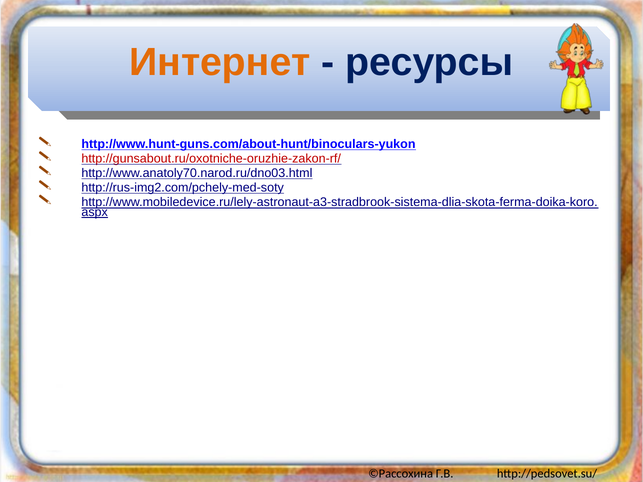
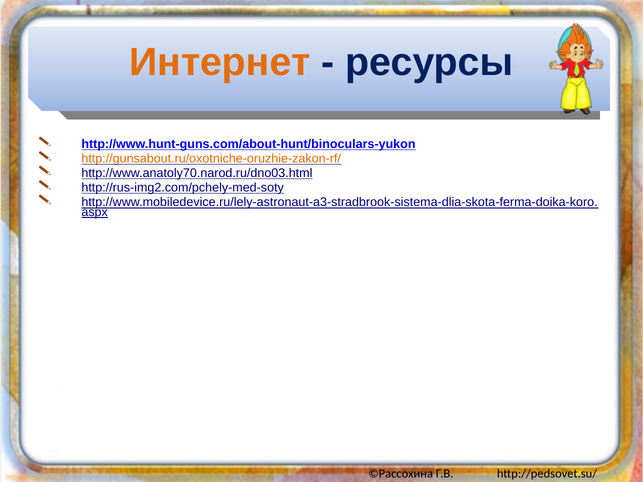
http://gunsabout.ru/oxotniche-oruzhie-zakon-rf/ colour: red -> orange (211, 159)
